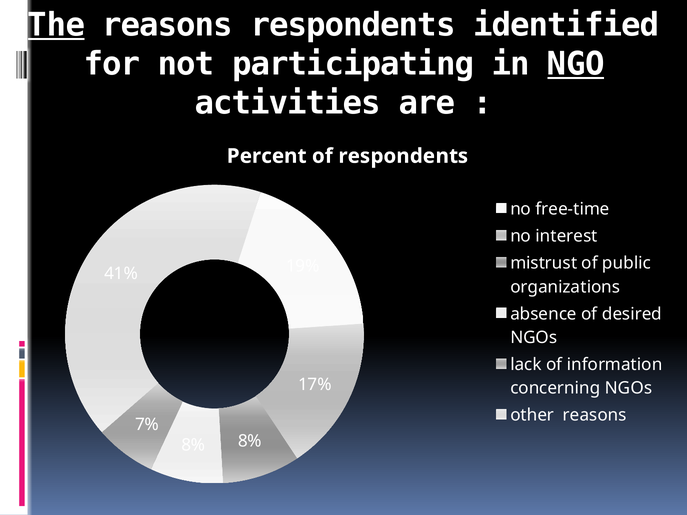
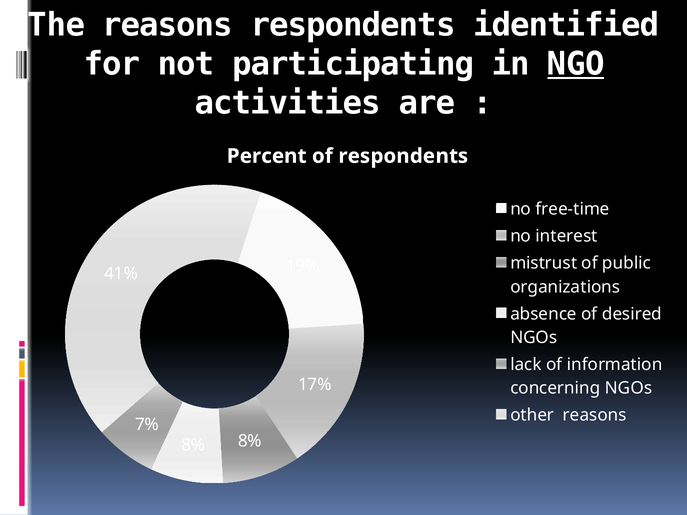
The underline: present -> none (56, 25)
